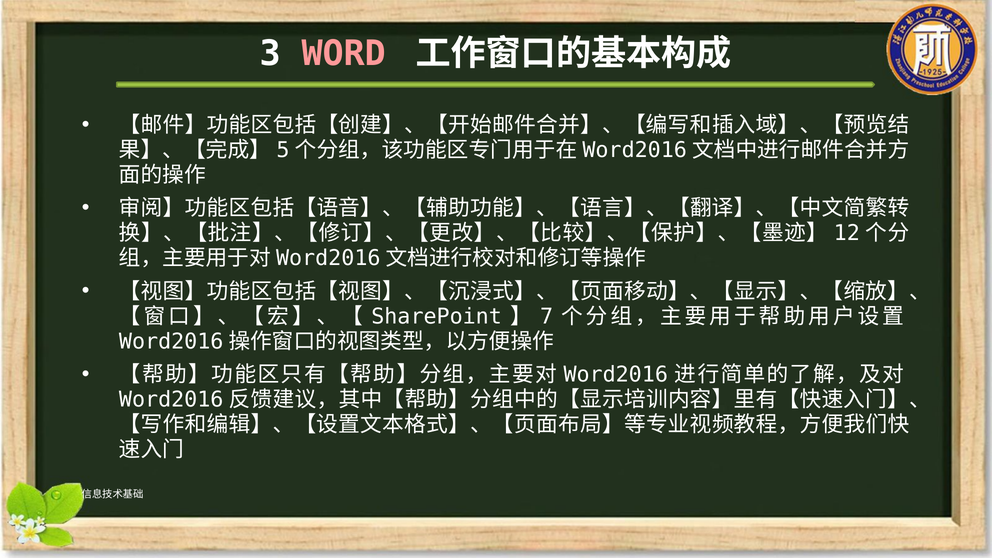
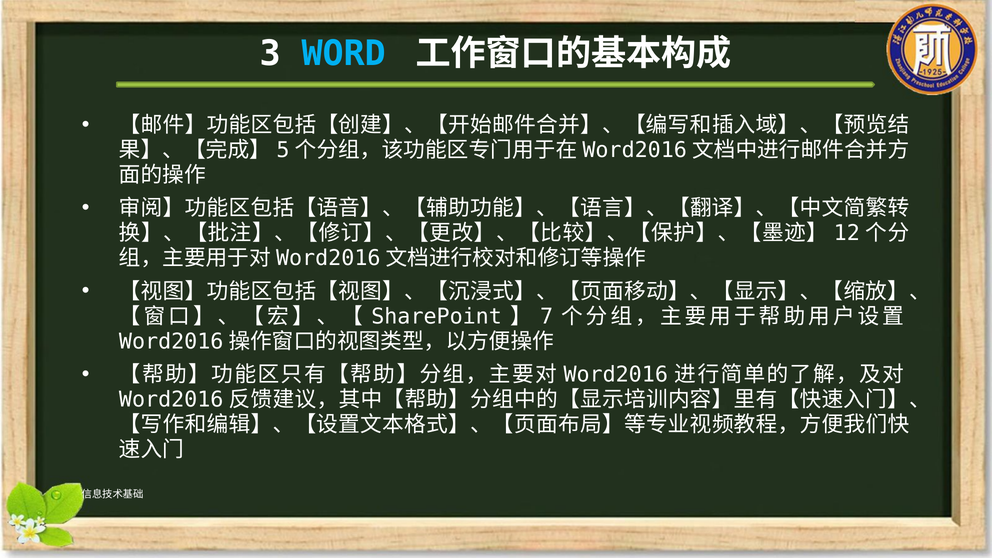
WORD colour: pink -> light blue (344, 54)
